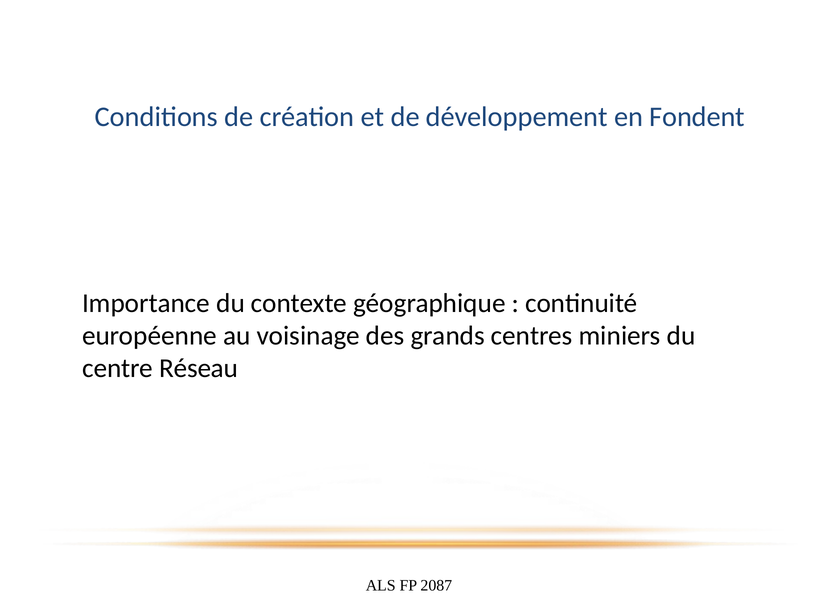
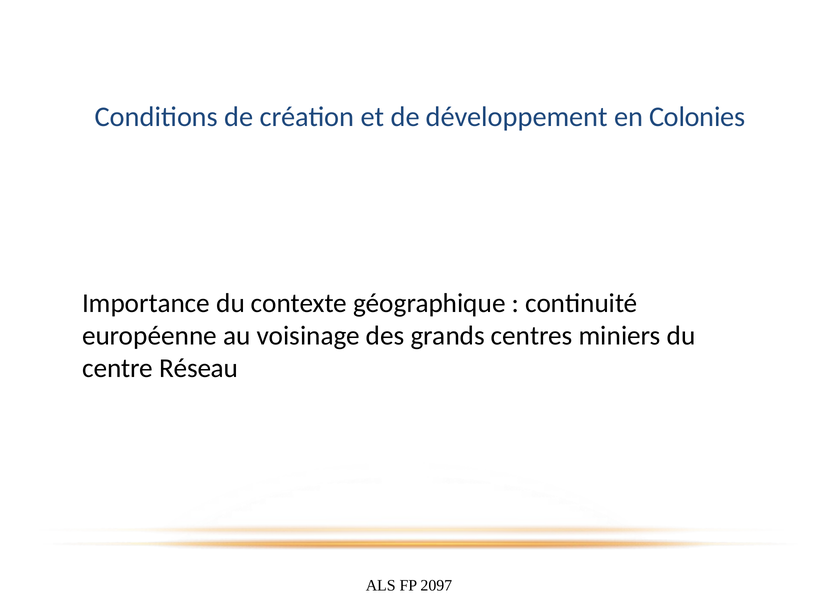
Fondent: Fondent -> Colonies (697, 117)
2087: 2087 -> 2097 (436, 586)
